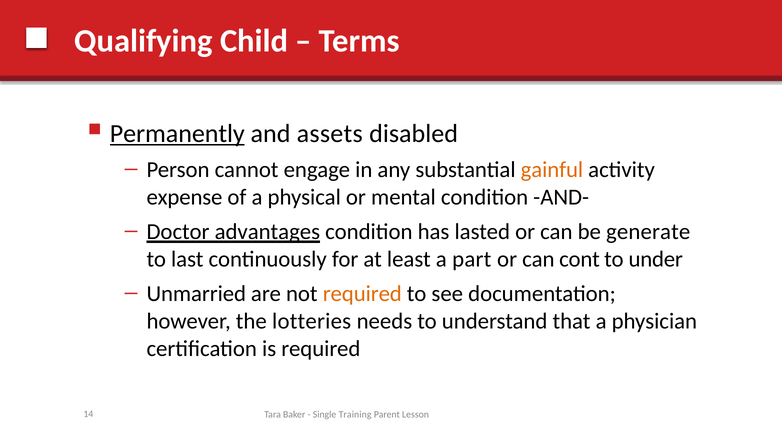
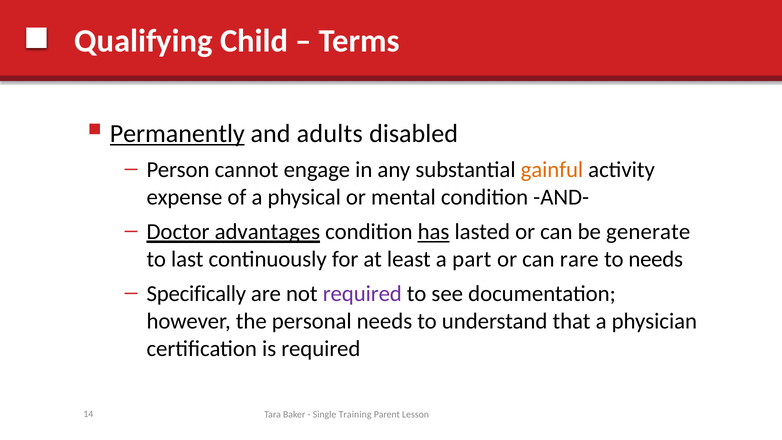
assets: assets -> adults (330, 133)
has underline: none -> present (434, 232)
cont: cont -> rare (579, 259)
to under: under -> needs (656, 259)
Unmarried: Unmarried -> Specifically (196, 294)
required colour: orange -> purple (362, 294)
lotteries: lotteries -> personal (312, 321)
